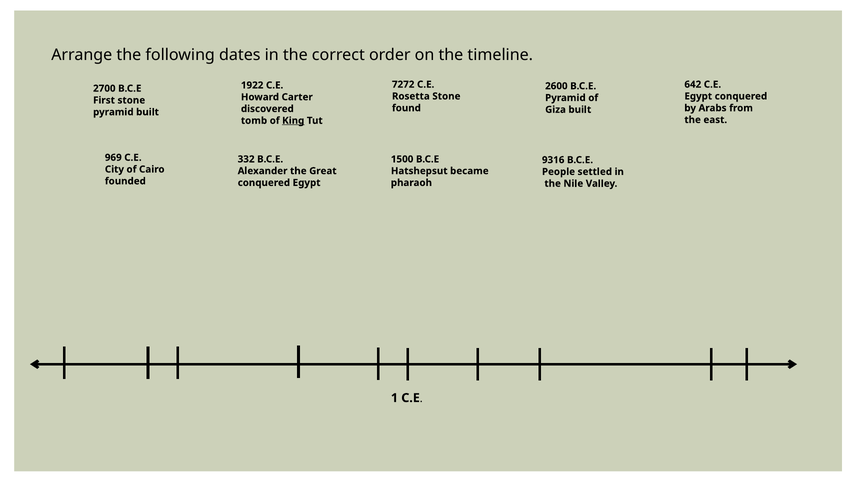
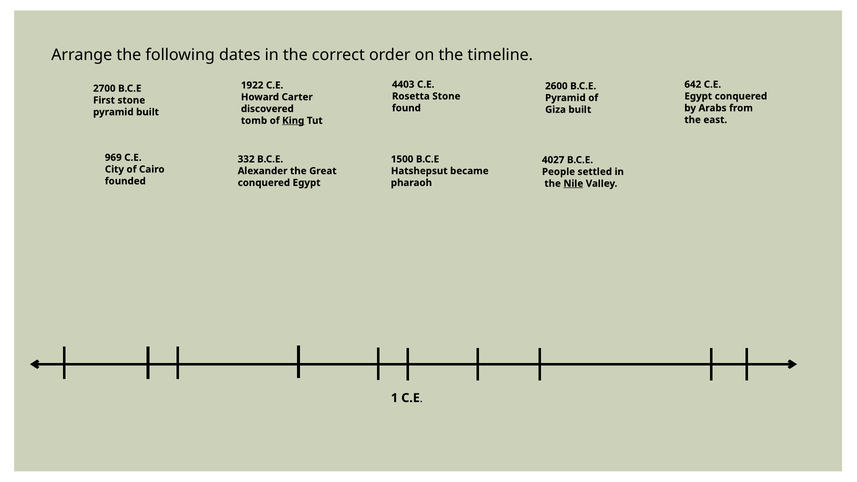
7272: 7272 -> 4403 (403, 84)
9316: 9316 -> 4027 (553, 160)
Nile underline: none -> present (573, 184)
